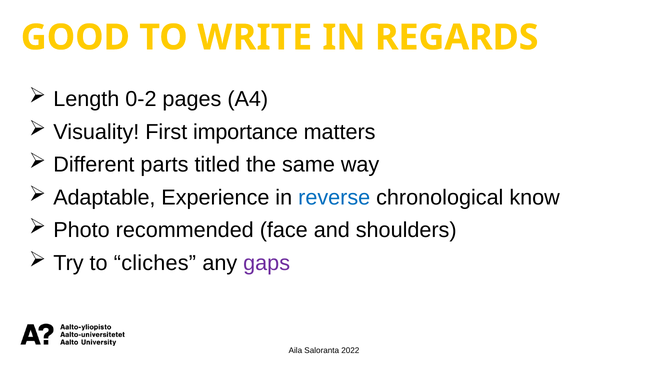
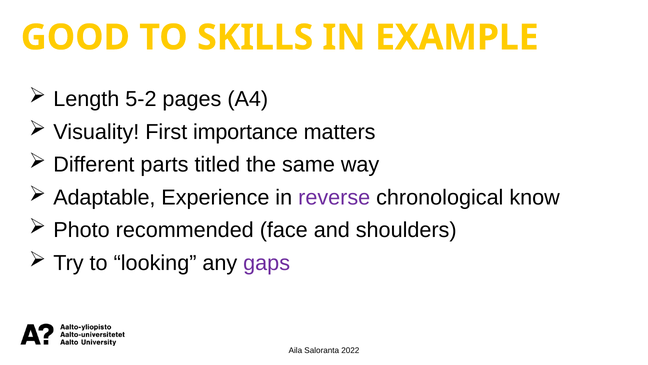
WRITE: WRITE -> SKILLS (255, 37)
REGARDS: REGARDS -> EXAMPLE (457, 37)
0-2: 0-2 -> 5-2 (141, 99)
reverse colour: blue -> purple (334, 197)
cliches: cliches -> looking (155, 263)
